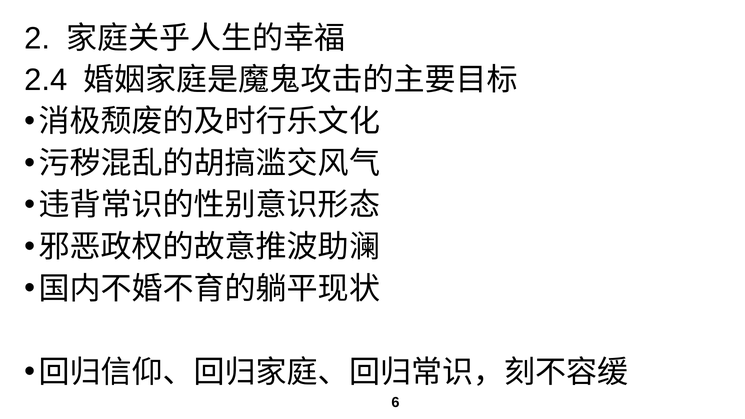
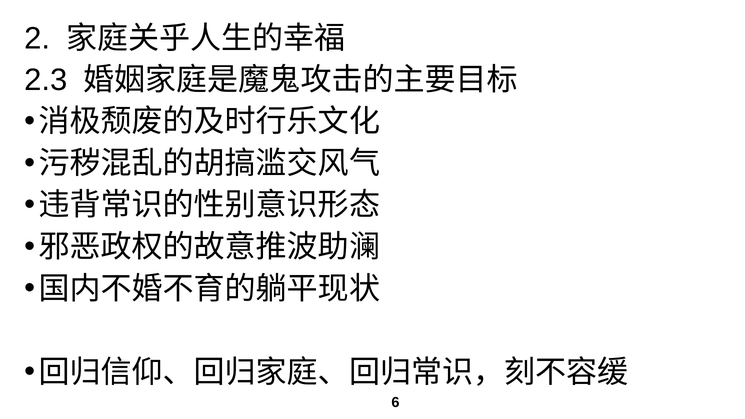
2.4: 2.4 -> 2.3 (46, 80)
